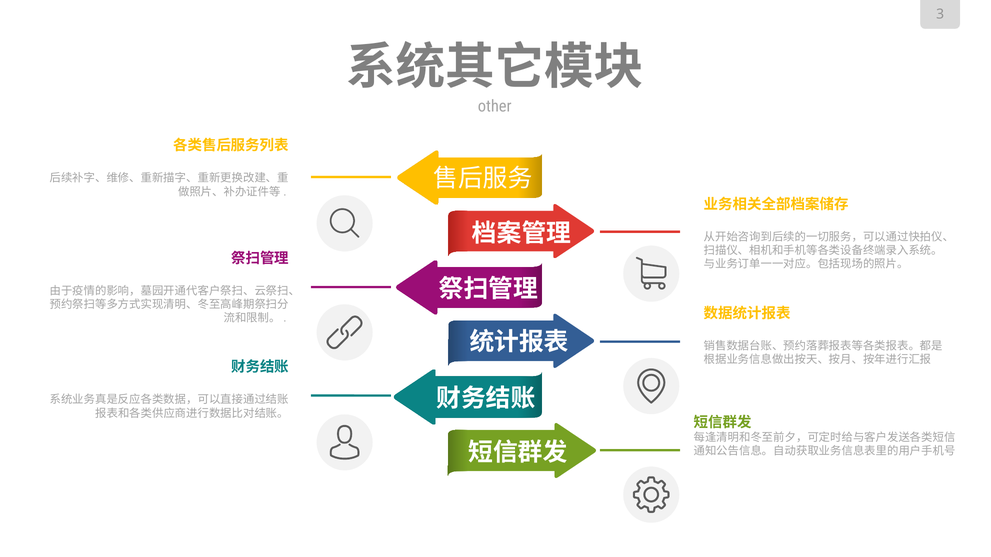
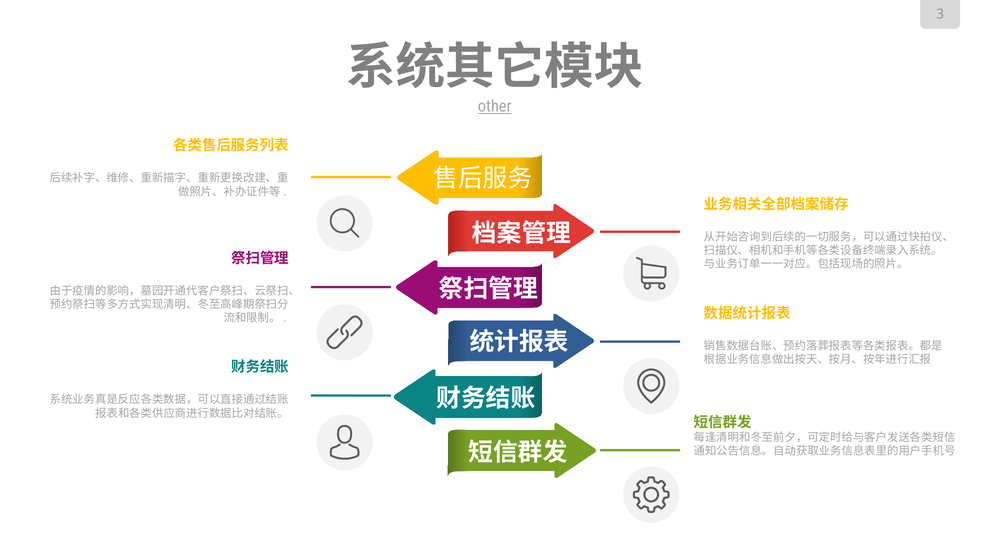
other underline: none -> present (495, 106)
